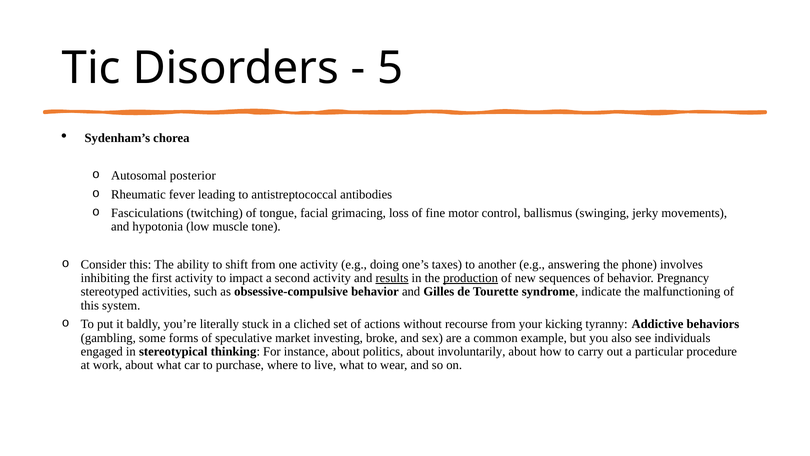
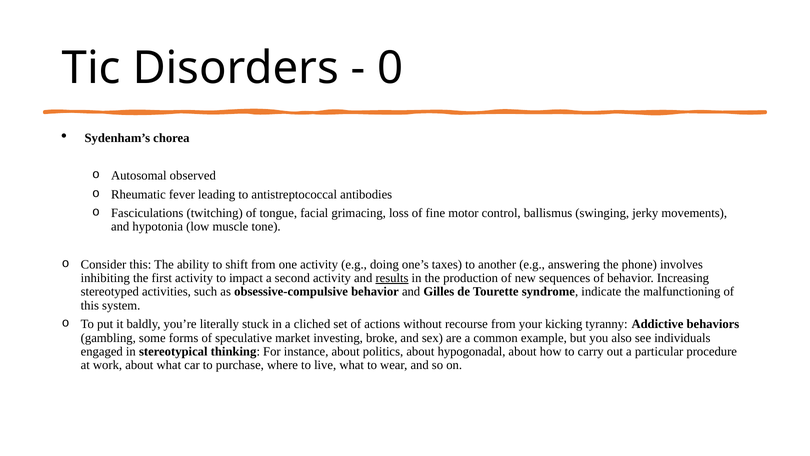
5: 5 -> 0 (390, 68)
posterior: posterior -> observed (193, 175)
production underline: present -> none (471, 278)
Pregnancy: Pregnancy -> Increasing (683, 278)
involuntarily: involuntarily -> hypogonadal (472, 351)
